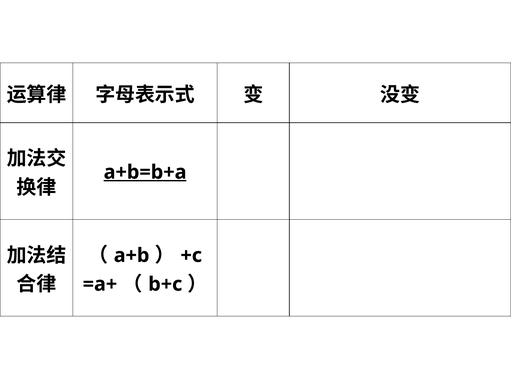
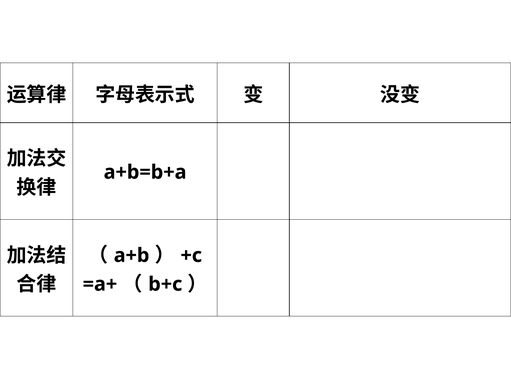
a+b=b+a underline: present -> none (145, 172)
